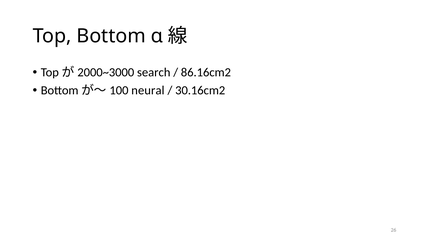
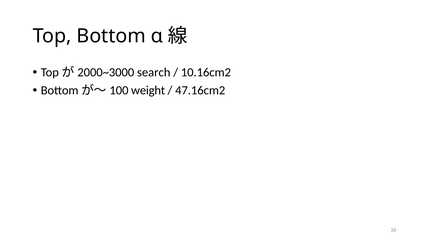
86.16cm2: 86.16cm2 -> 10.16cm2 (206, 73)
neural: neural -> weight (148, 91)
30.16cm2: 30.16cm2 -> 47.16cm2 (200, 91)
